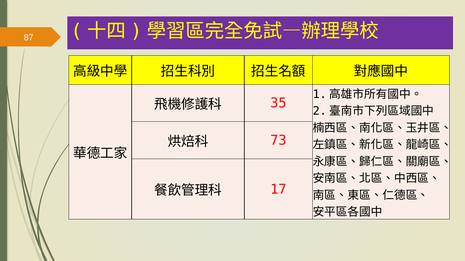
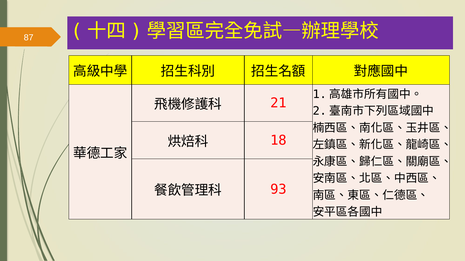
35: 35 -> 21 (278, 103)
73: 73 -> 18 (278, 141)
17: 17 -> 93 (278, 190)
